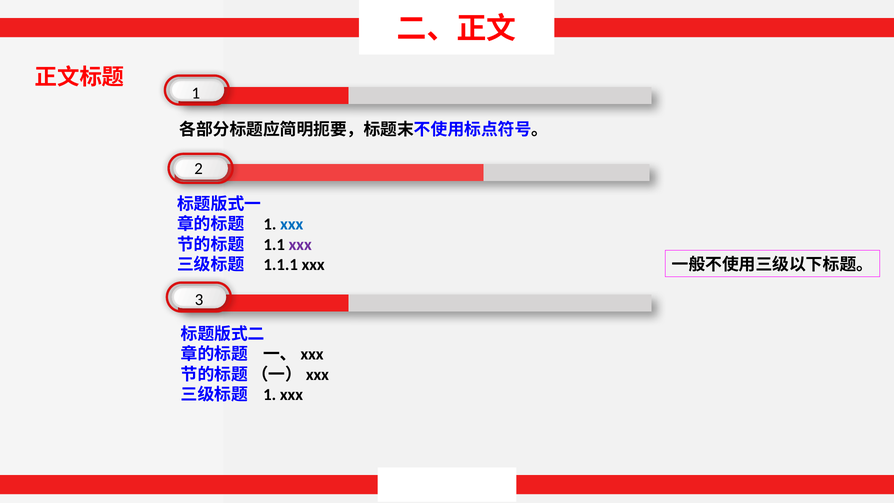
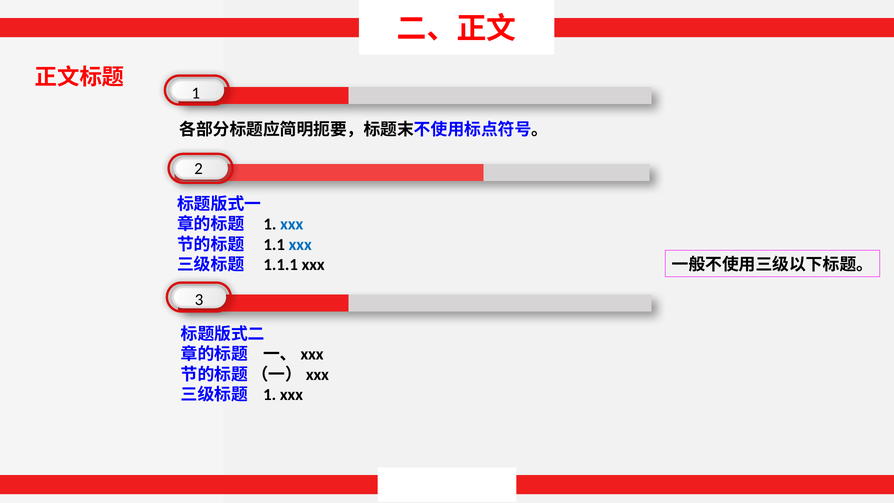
xxx colour: purple -> blue (300, 244)
